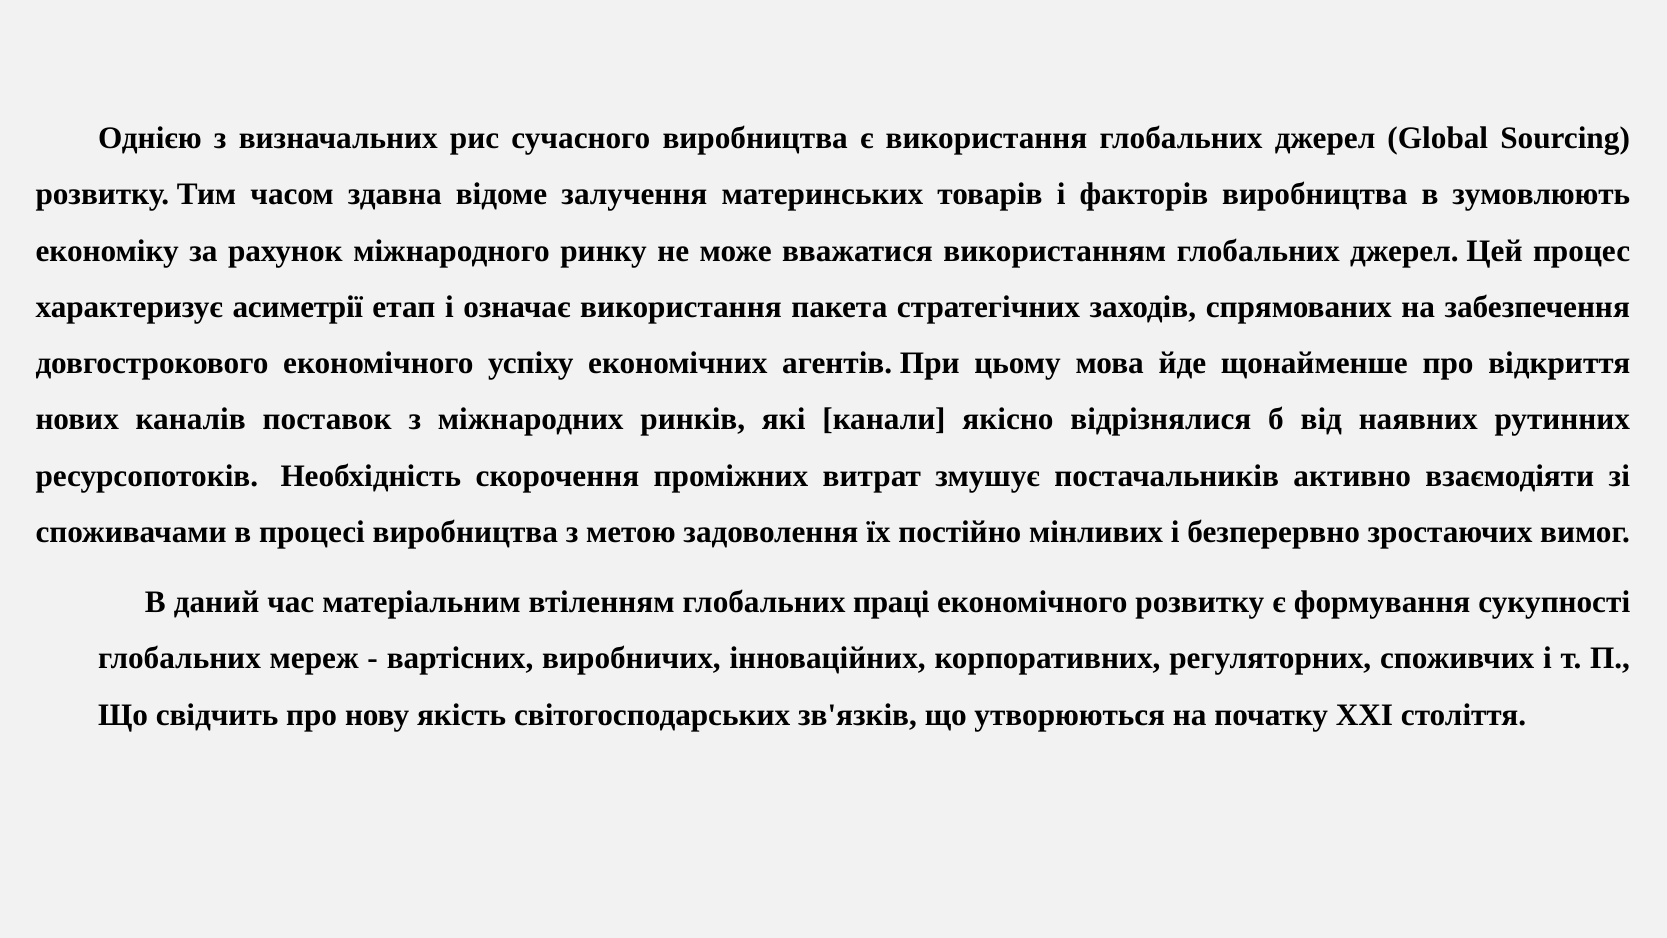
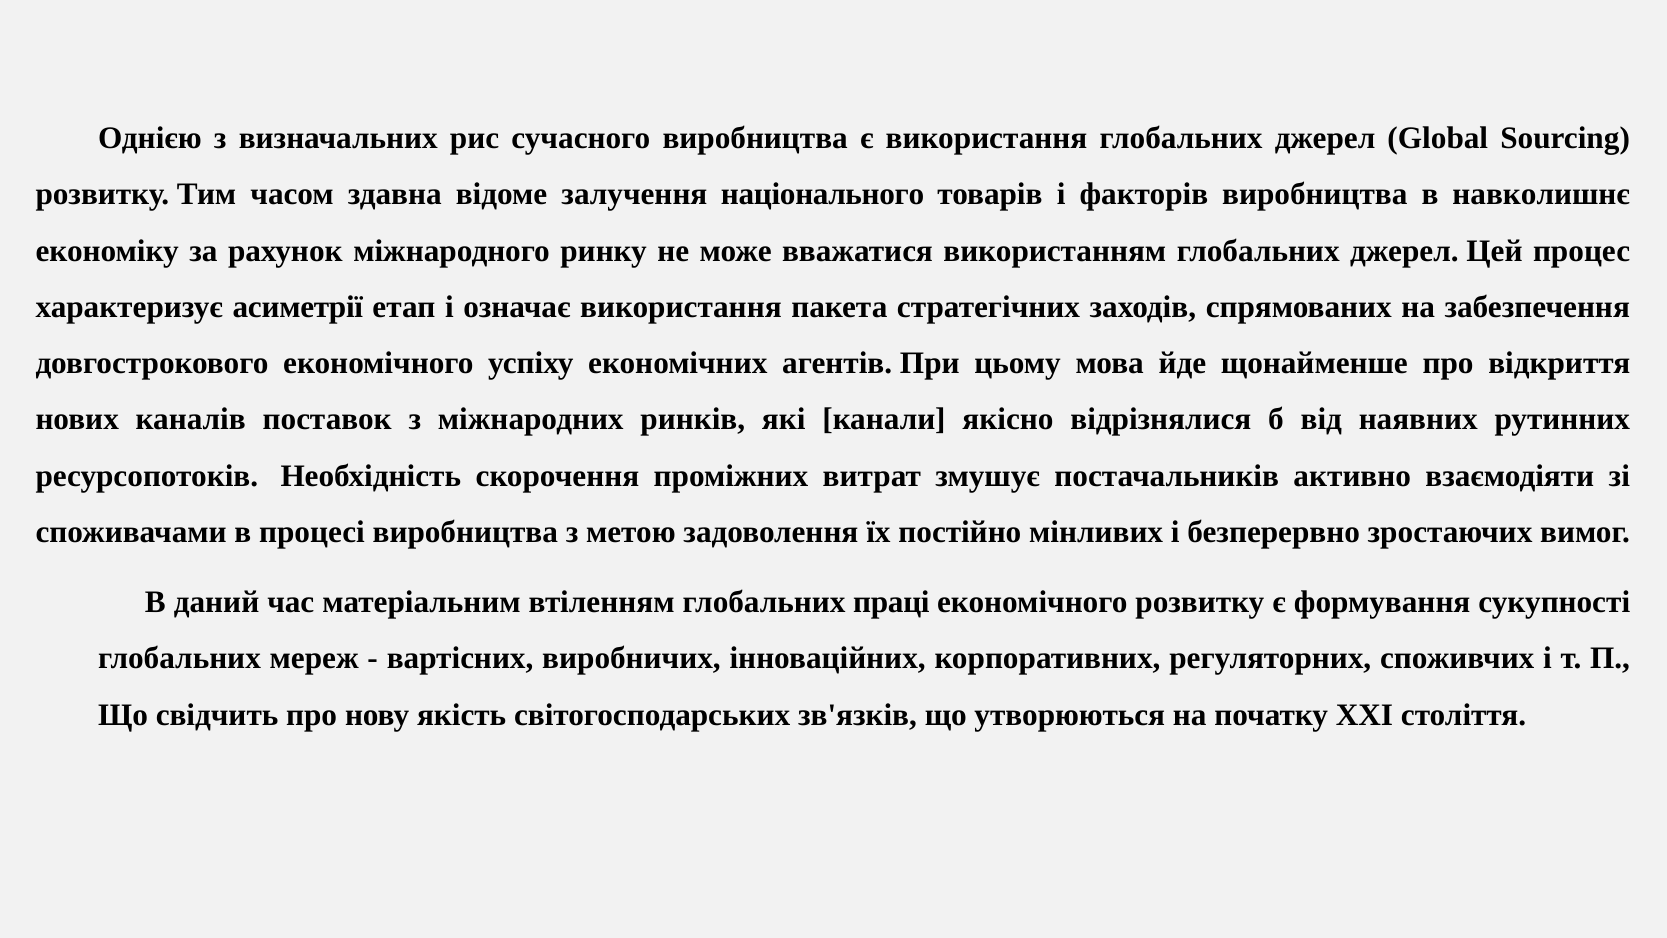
материнських: материнських -> національного (823, 194)
зумовлюють: зумовлюють -> навколишнє (1541, 194)
